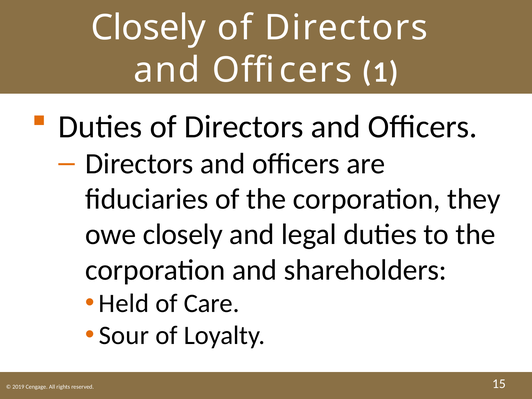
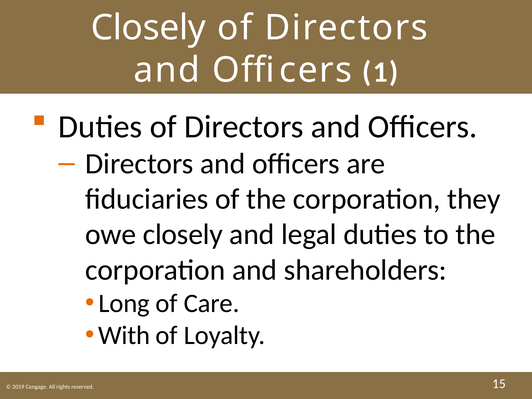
Held: Held -> Long (124, 303)
Sour: Sour -> With (124, 335)
